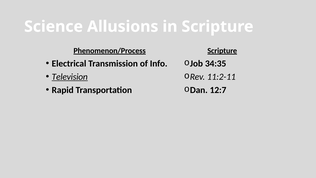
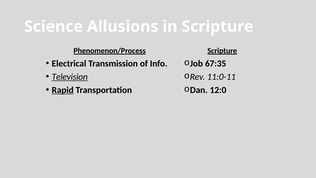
34:35: 34:35 -> 67:35 (216, 63)
11:2-11: 11:2-11 -> 11:0-11 (221, 77)
Rapid underline: none -> present (63, 90)
12:7: 12:7 -> 12:0 (218, 90)
